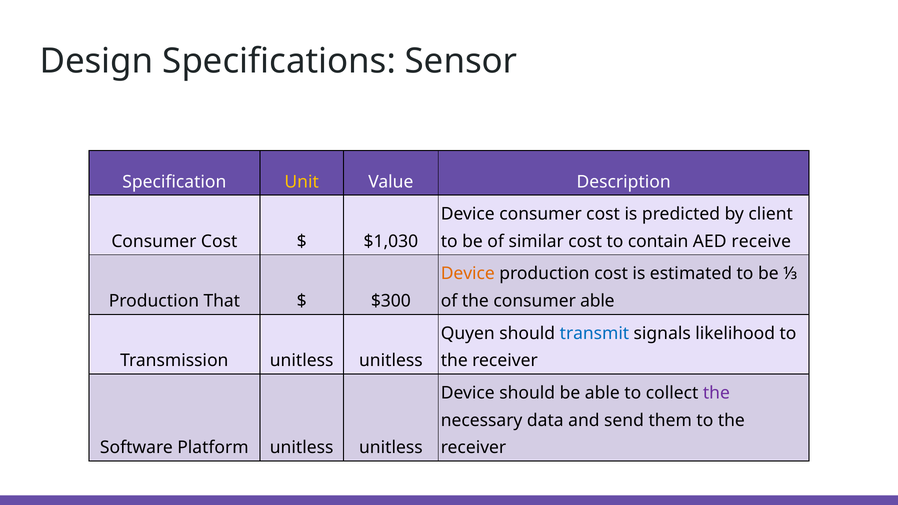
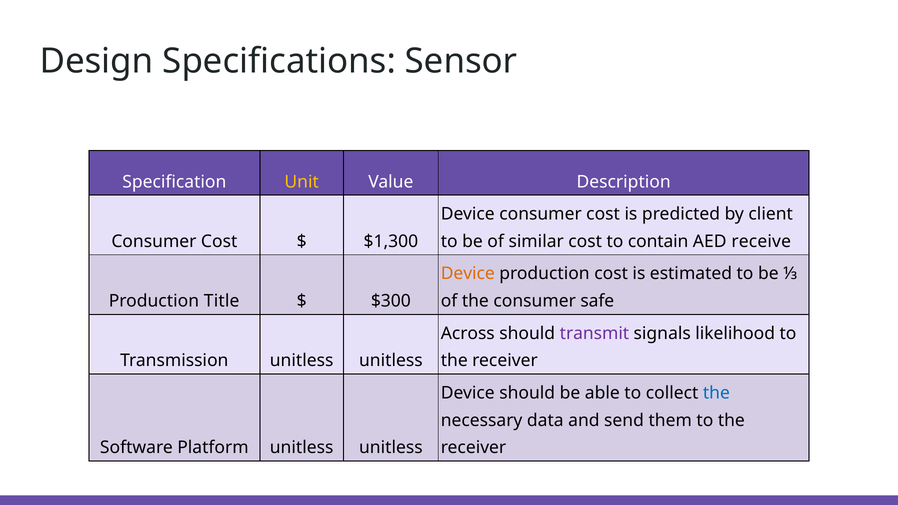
$1,030: $1,030 -> $1,300 (391, 241)
That: That -> Title (222, 301)
consumer able: able -> safe (597, 301)
Quyen: Quyen -> Across (468, 333)
transmit colour: blue -> purple (594, 333)
the colour: purple -> blue (716, 393)
